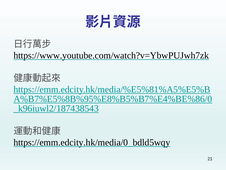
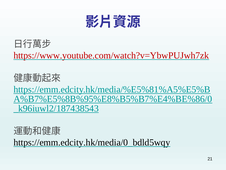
https://www.youtube.com/watch?v=YbwPUJwh7zk colour: black -> red (111, 55)
